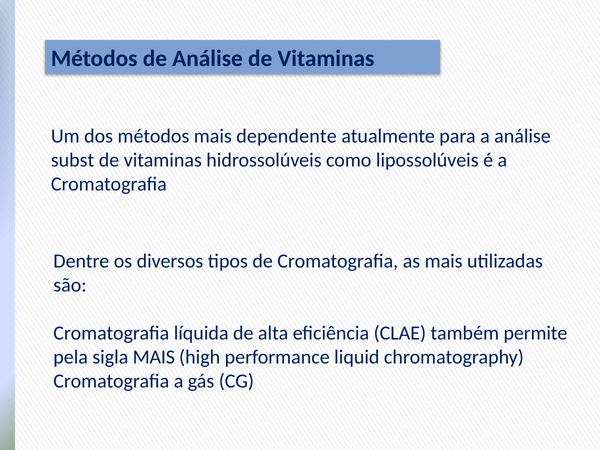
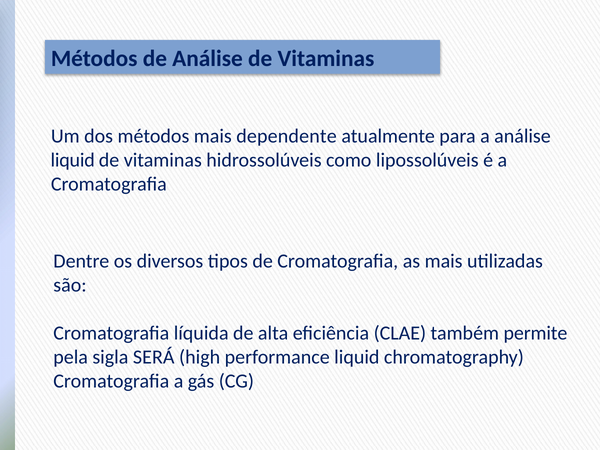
subst: subst -> liquid (73, 160)
sigla MAIS: MAIS -> SERÁ (154, 357)
